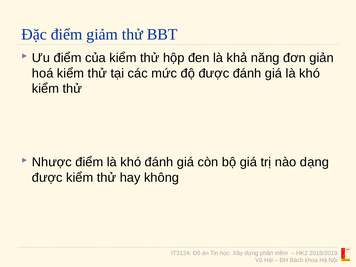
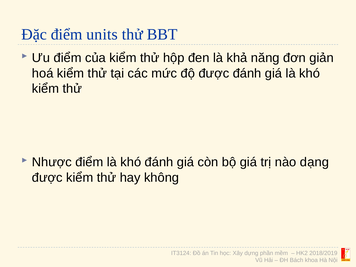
giảm: giảm -> units (102, 34)
